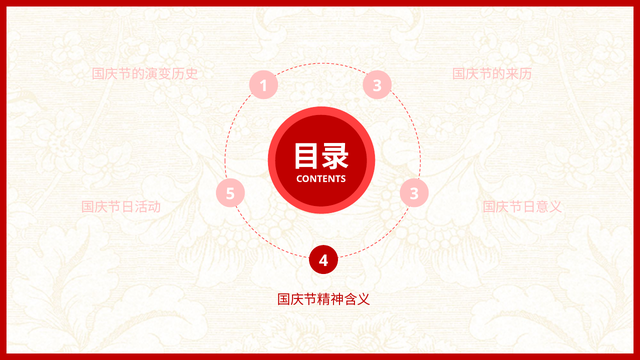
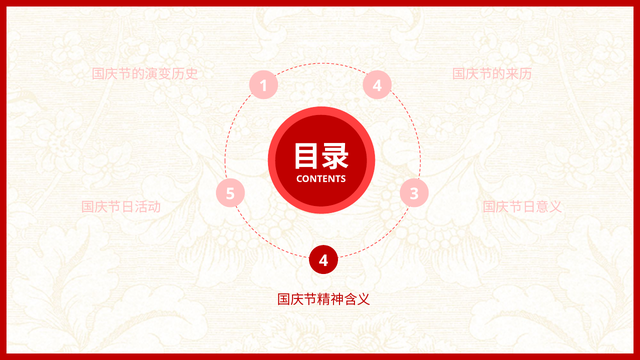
1 3: 3 -> 4 (377, 86)
